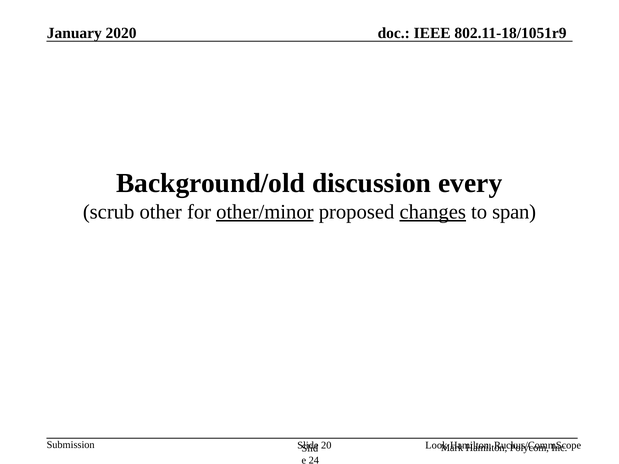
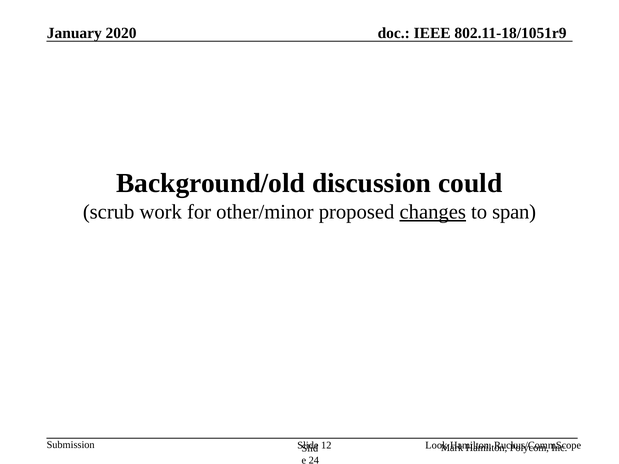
every: every -> could (470, 183)
other: other -> work (161, 212)
other/minor underline: present -> none (265, 212)
20: 20 -> 12 (326, 445)
